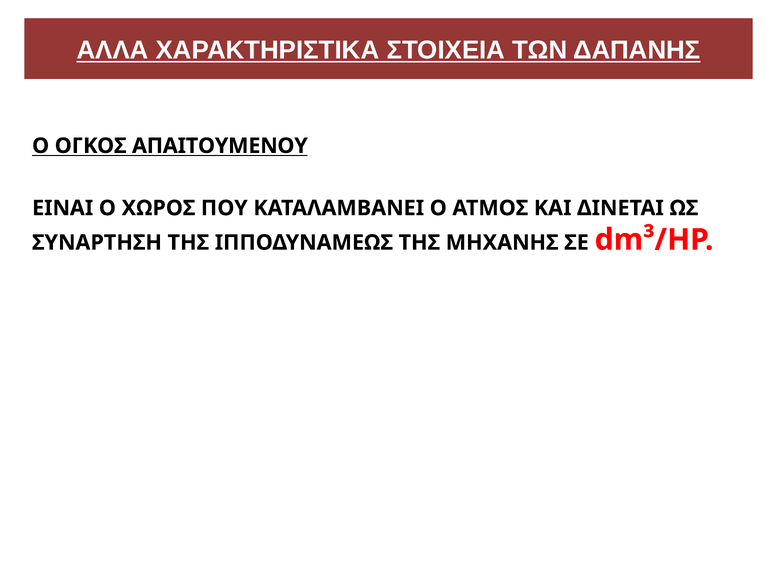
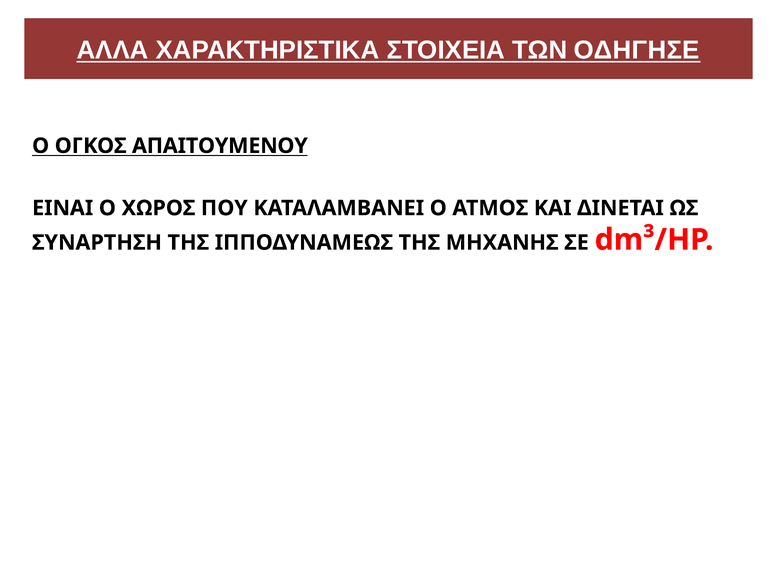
ΔΑΠΑΝΗΣ: ΔΑΠΑΝΗΣ -> ΟΔΗΓΗΣΕ (637, 50)
